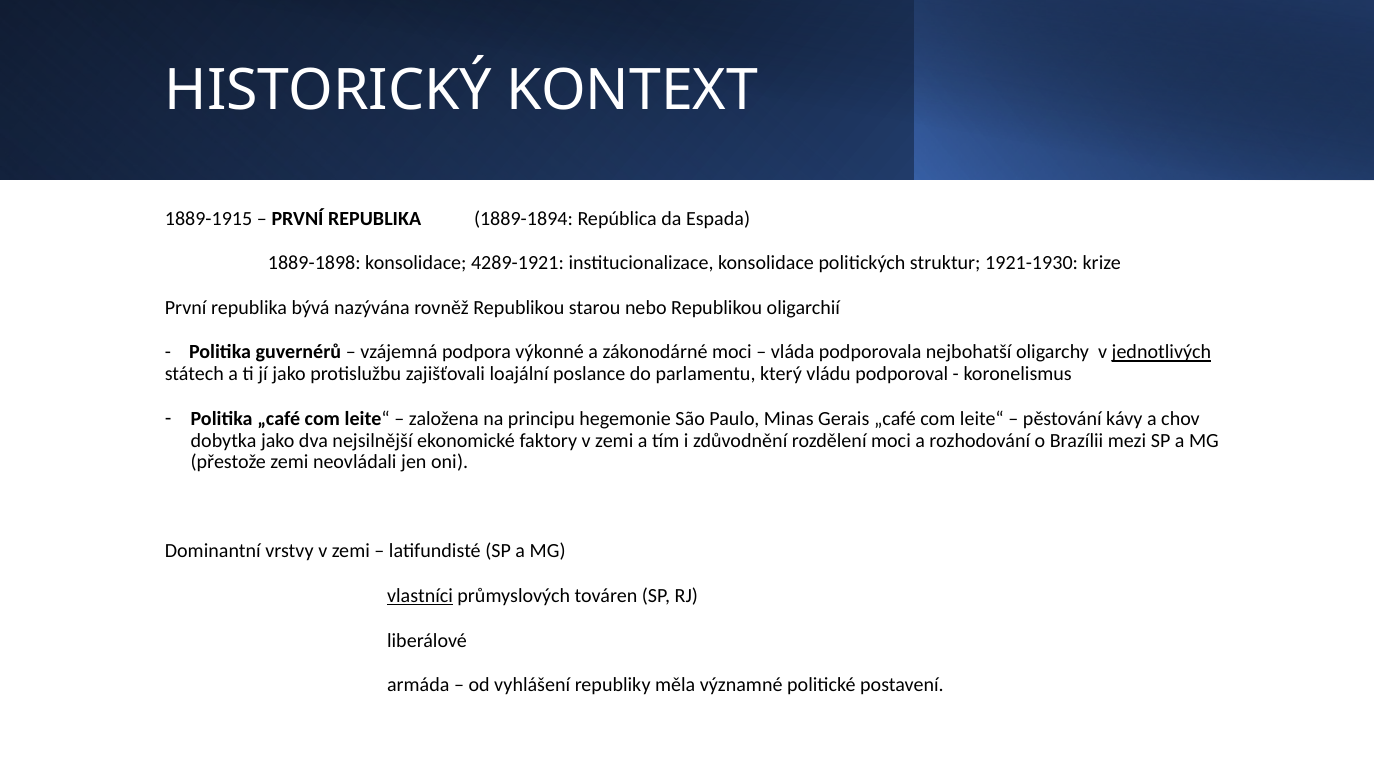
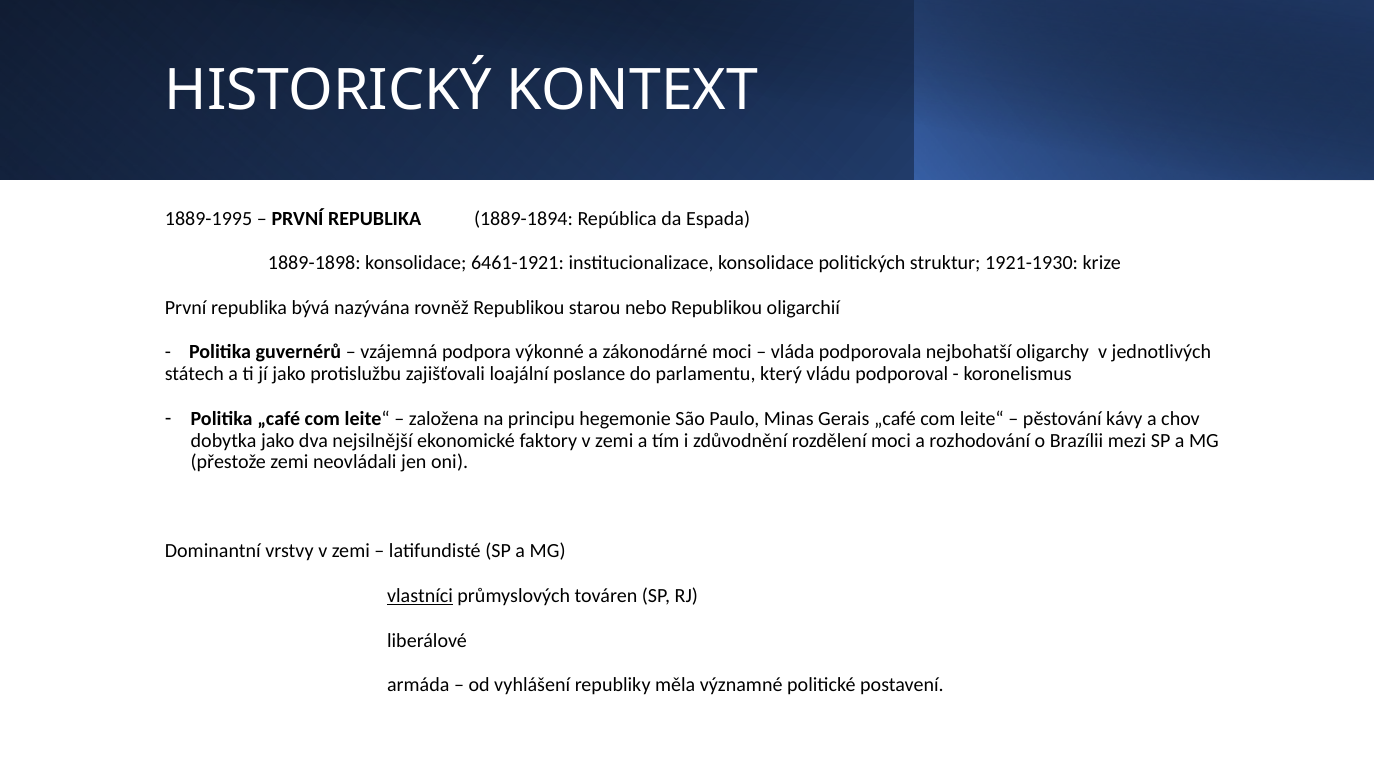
1889-1915: 1889-1915 -> 1889-1995 (209, 218)
4289-1921: 4289-1921 -> 6461-1921 (517, 263)
jednotlivých underline: present -> none (1161, 352)
